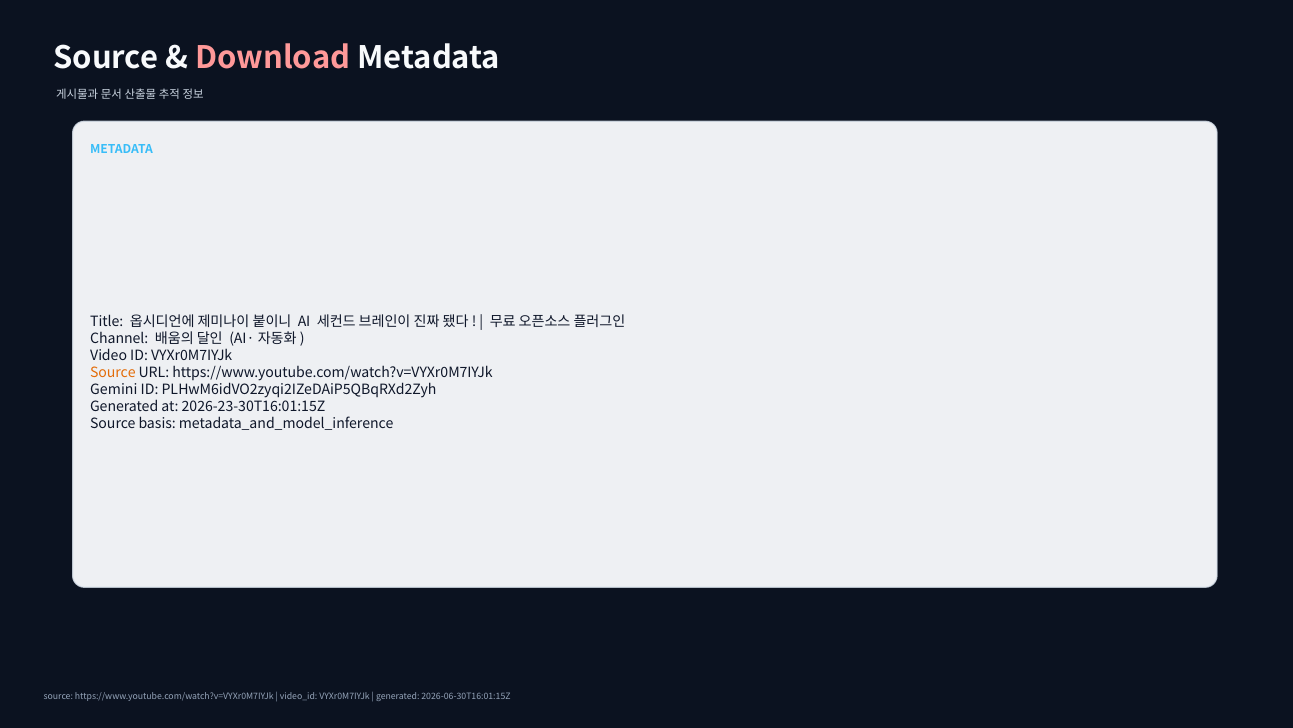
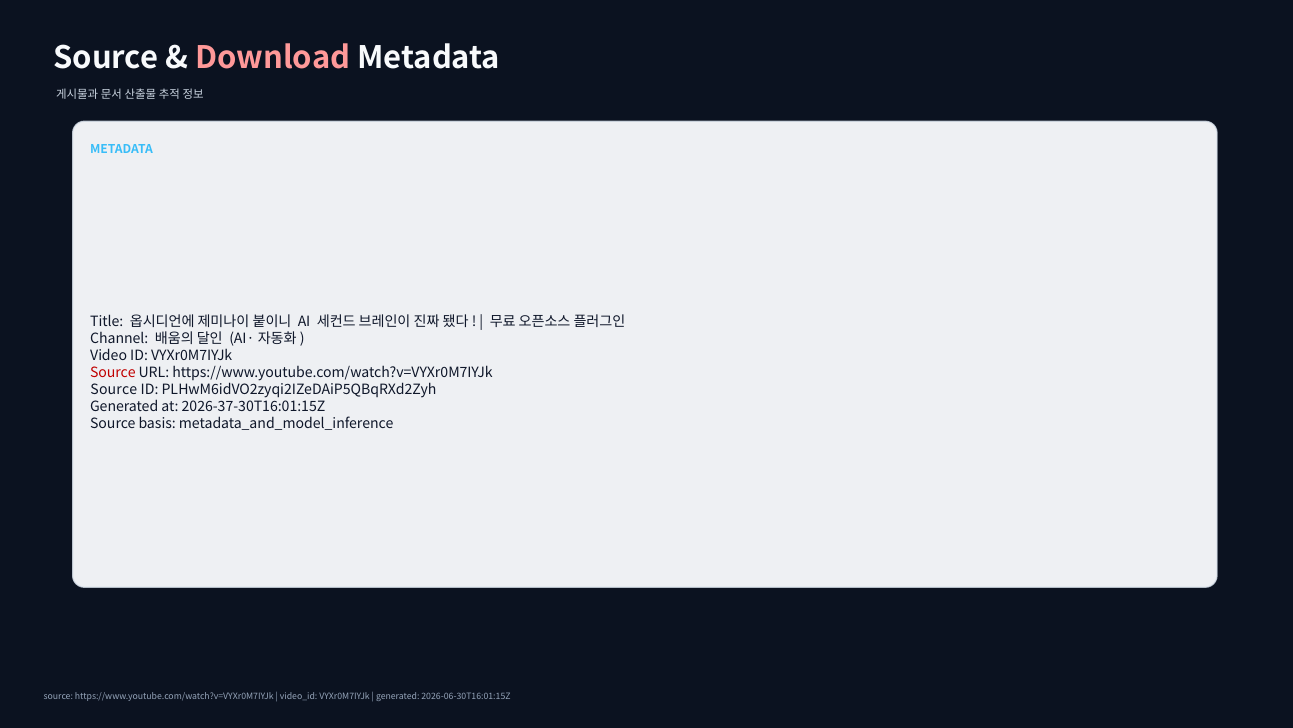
Source colour: orange -> red (113, 372)
Gemini: Gemini -> Source (114, 389)
2026-23-30T16:01:15Z: 2026-23-30T16:01:15Z -> 2026-37-30T16:01:15Z (253, 406)
